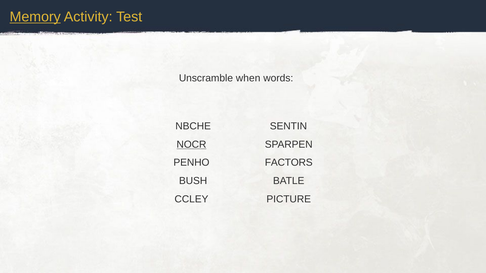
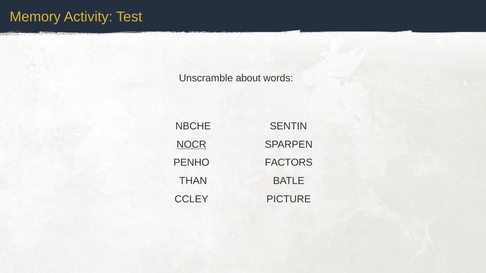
Memory underline: present -> none (35, 17)
when: when -> about (248, 78)
BUSH: BUSH -> THAN (193, 181)
